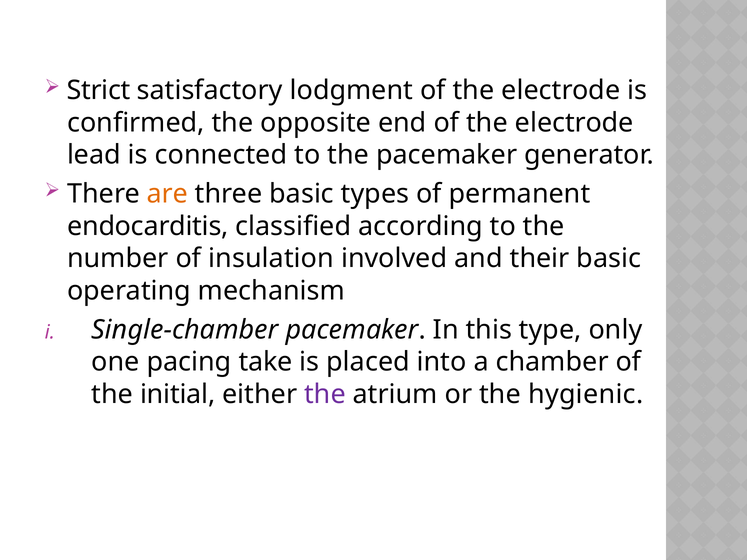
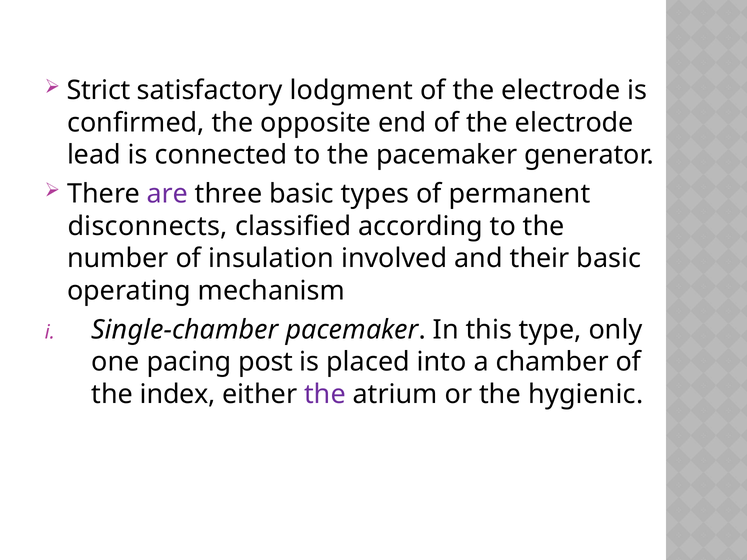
are colour: orange -> purple (167, 194)
endocarditis: endocarditis -> disconnects (148, 226)
take: take -> post (266, 362)
initial: initial -> index (178, 395)
